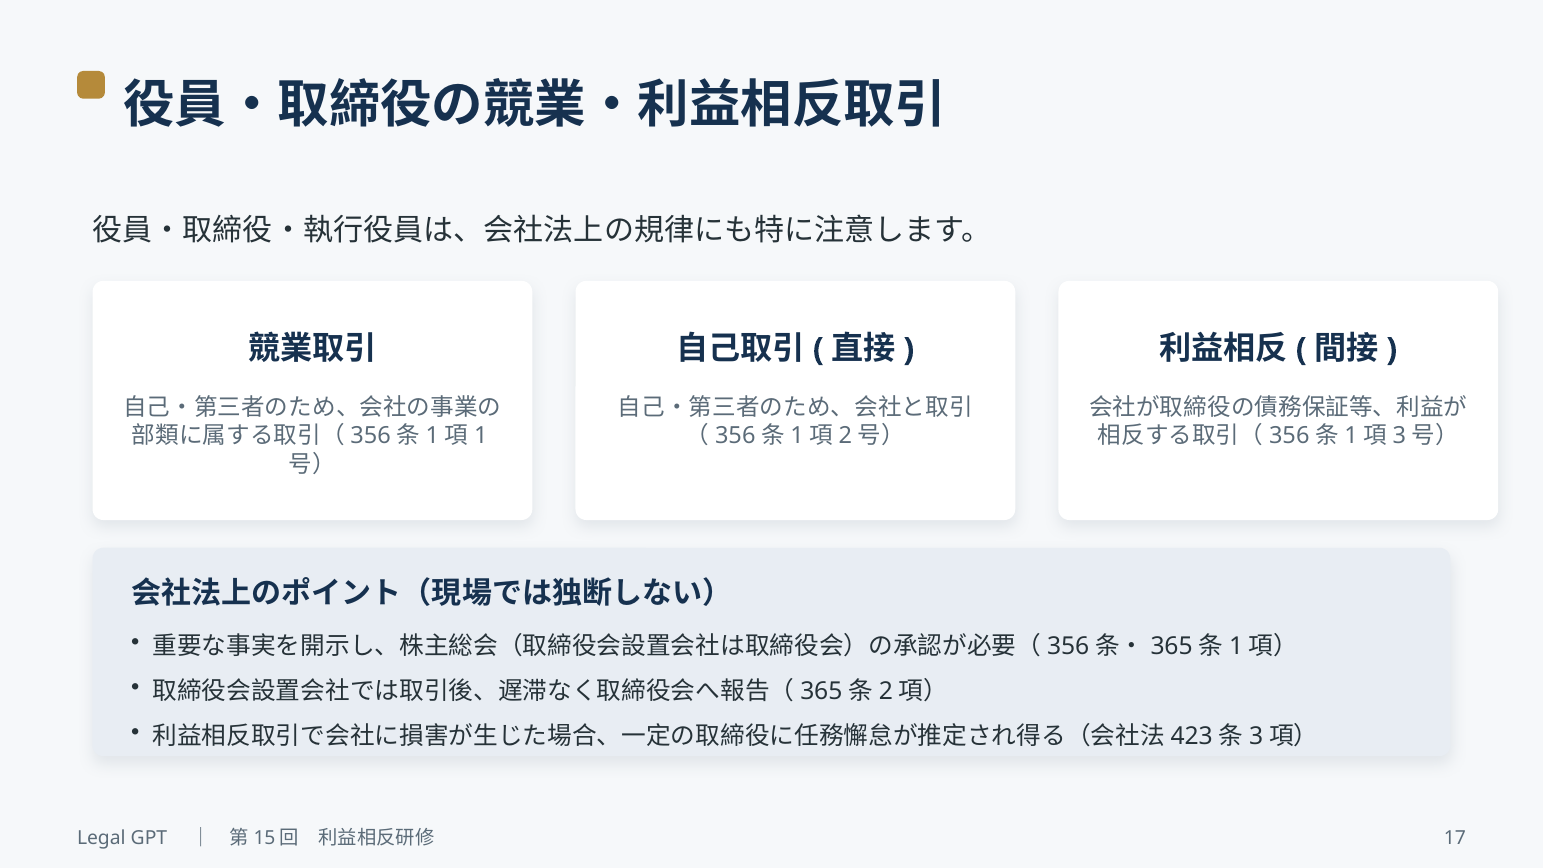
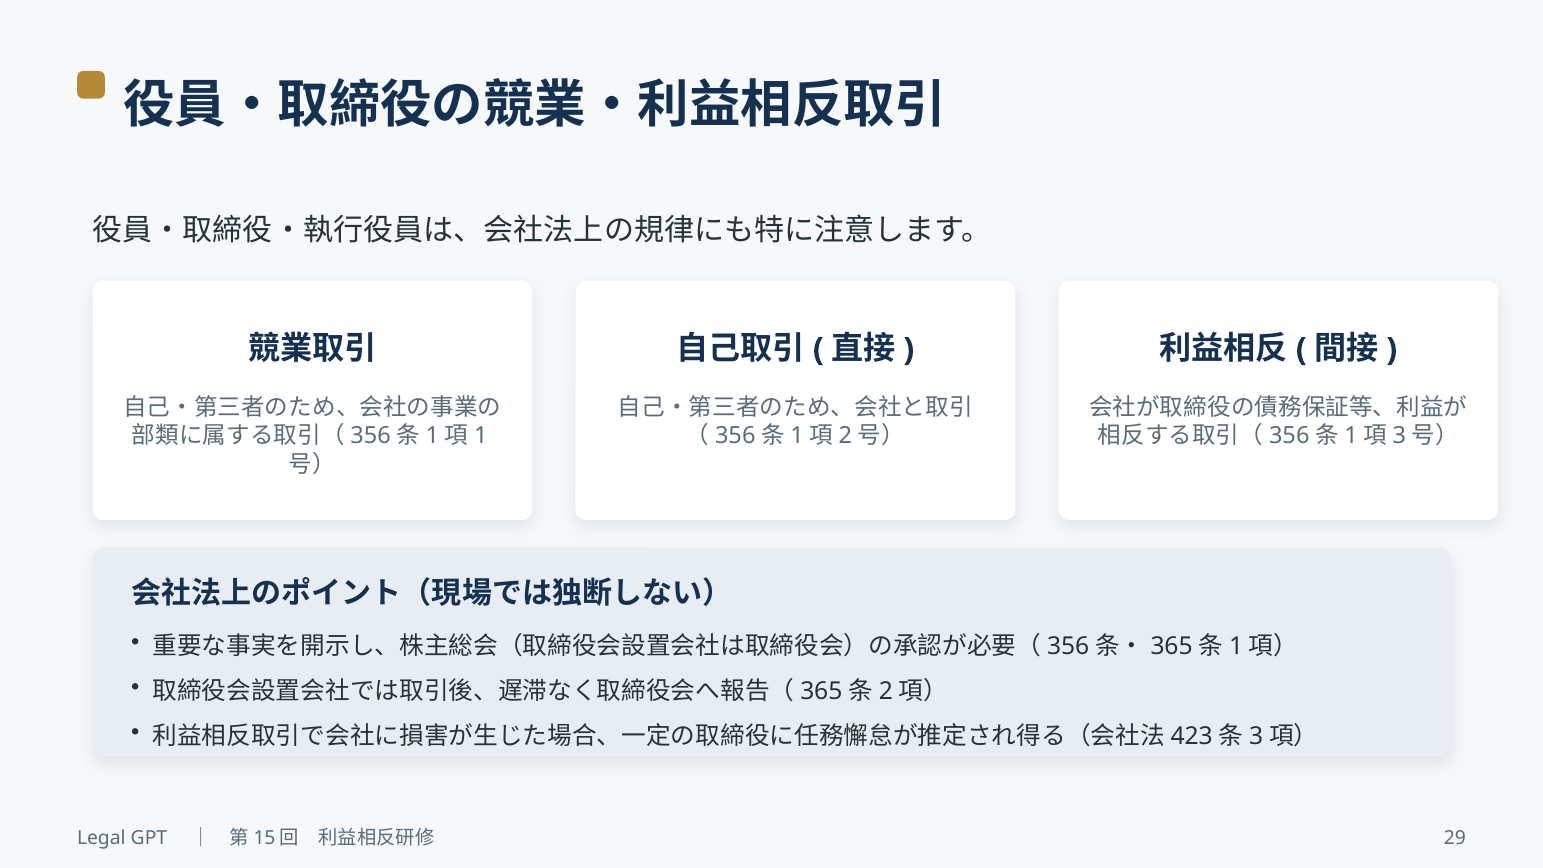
17: 17 -> 29 (1455, 838)
